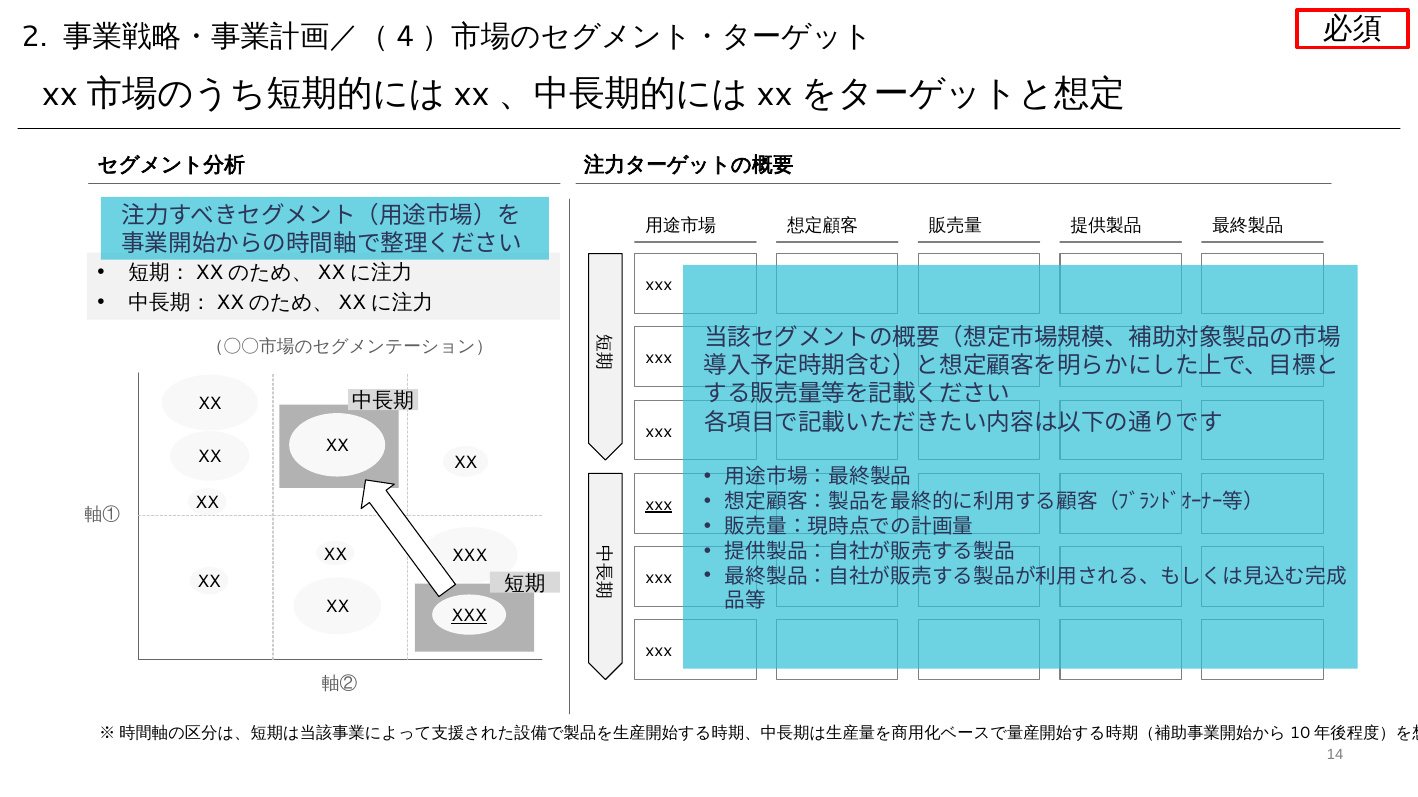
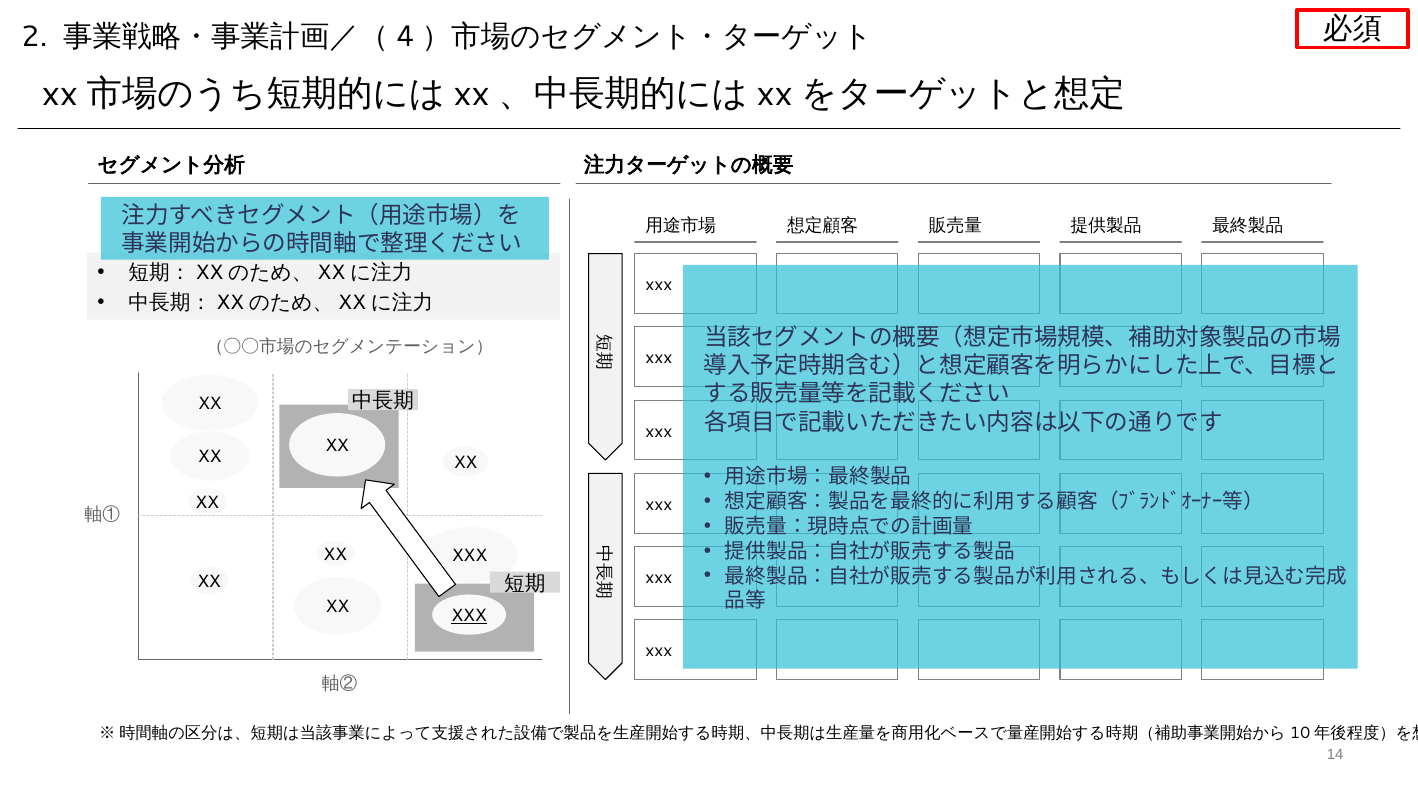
xxx underline: present -> none (659, 505)
